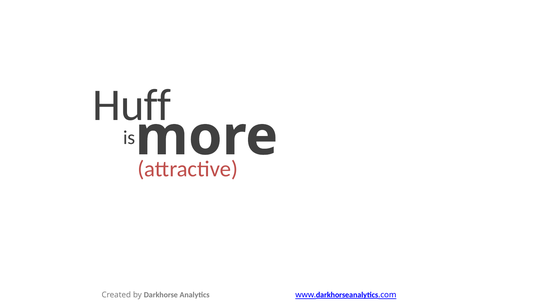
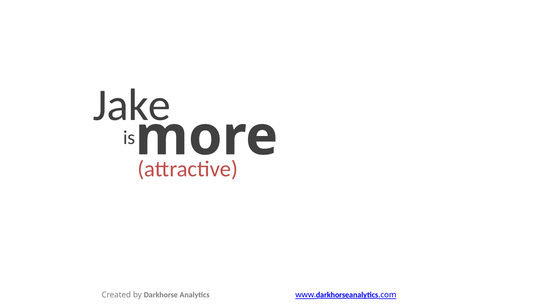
Huff: Huff -> Jake (132, 105)
